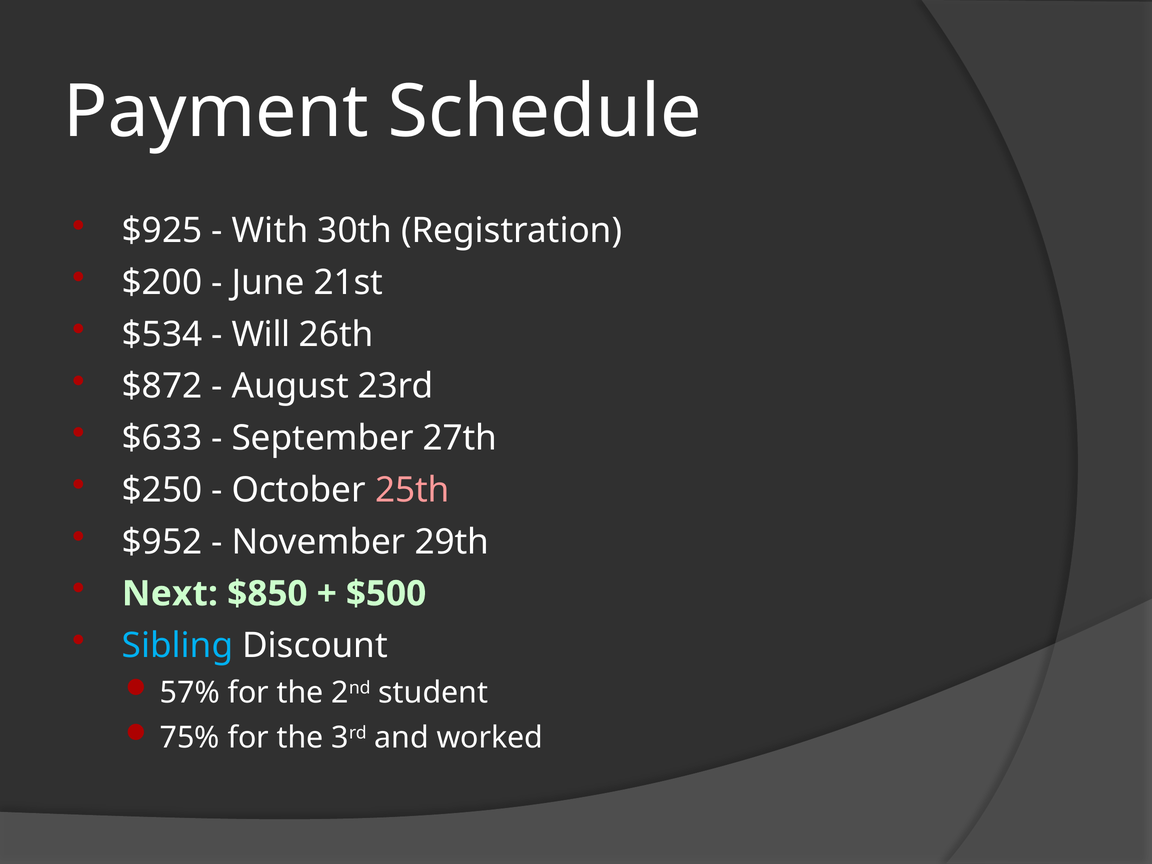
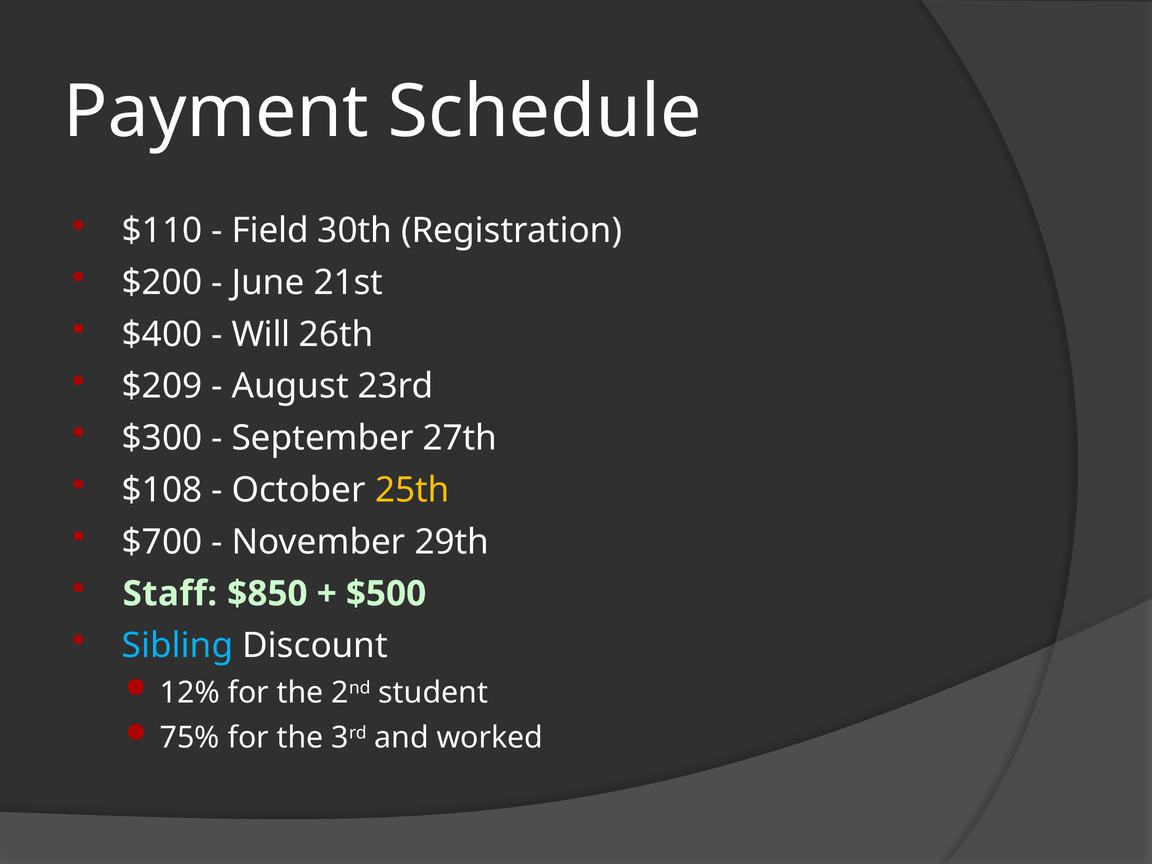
$925: $925 -> $110 (162, 231)
With: With -> Field (270, 231)
$534: $534 -> $400 (162, 335)
$872: $872 -> $209 (162, 386)
$633: $633 -> $300 (162, 438)
$250: $250 -> $108 (162, 490)
25th colour: pink -> yellow (412, 490)
$952: $952 -> $700 (162, 542)
Next: Next -> Staff (170, 594)
57%: 57% -> 12% (190, 693)
